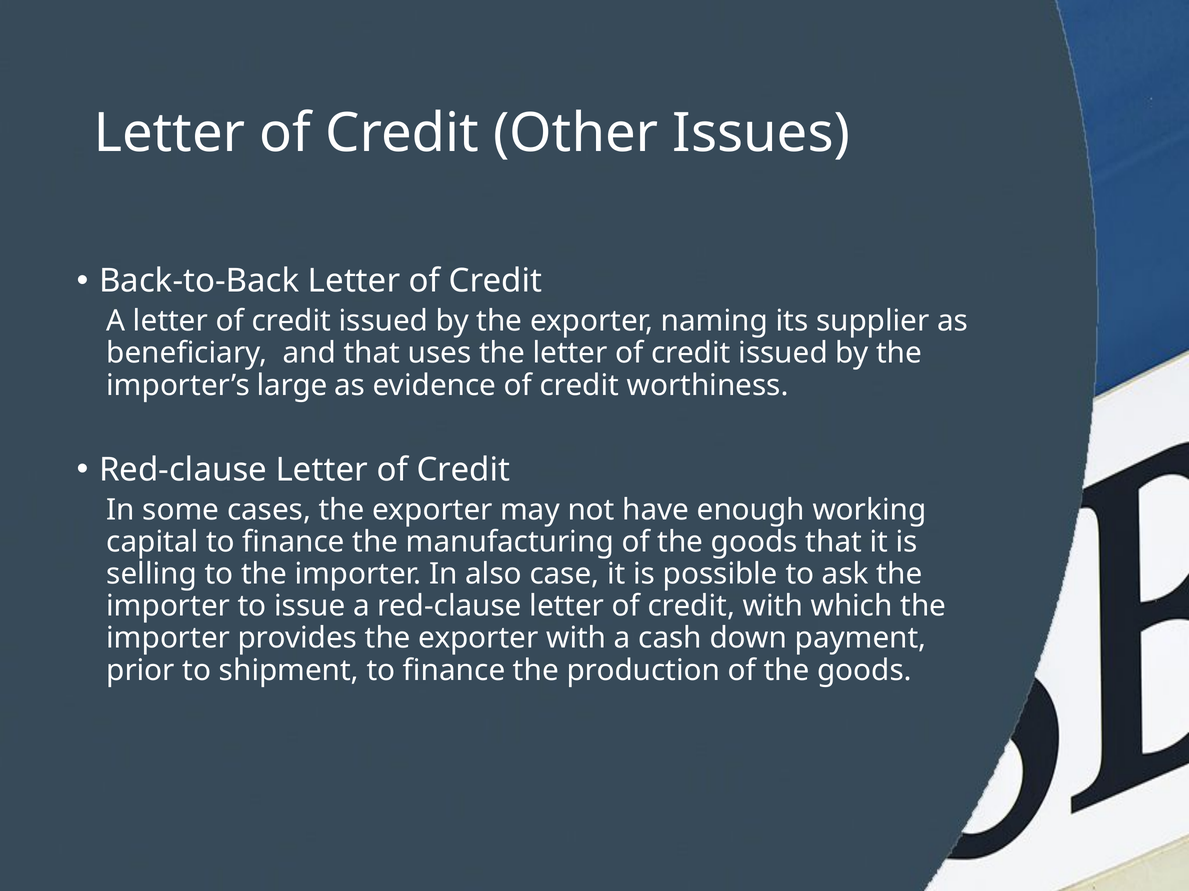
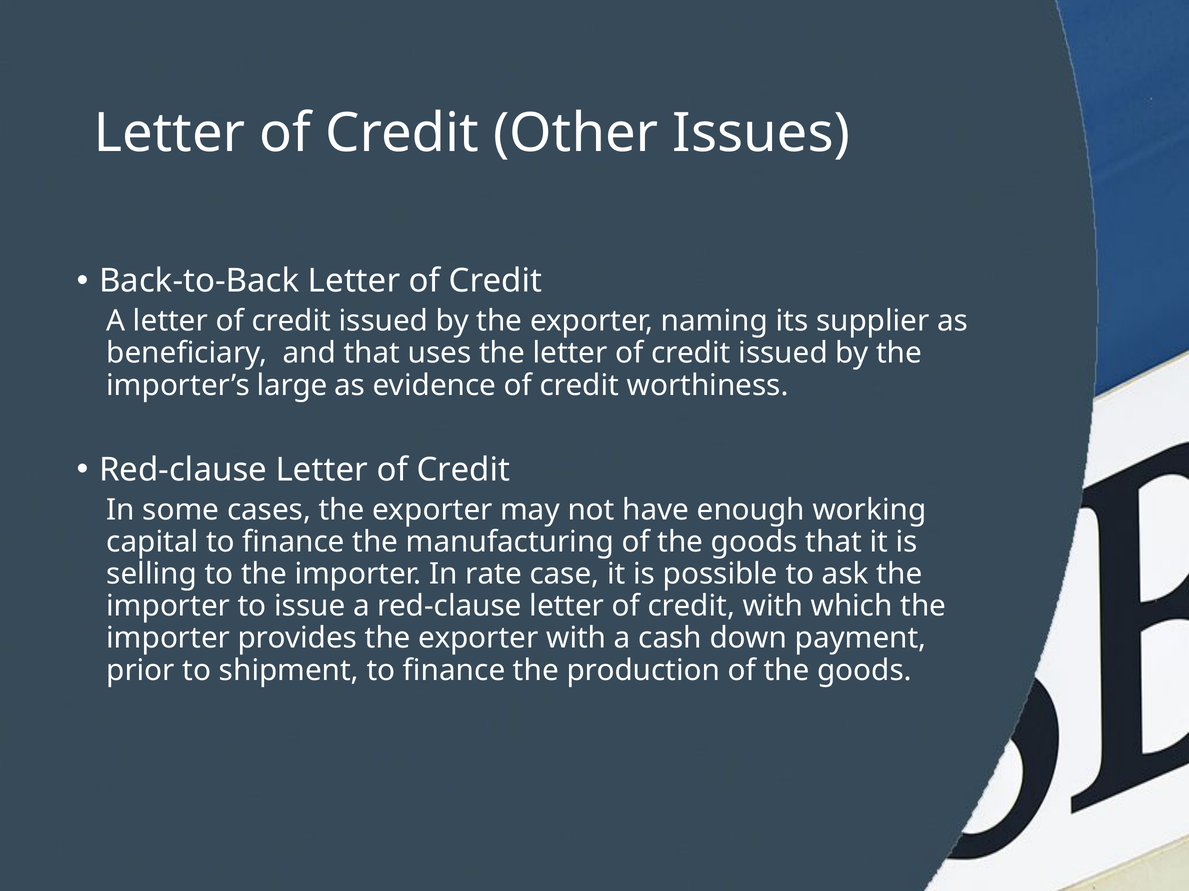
also: also -> rate (494, 574)
